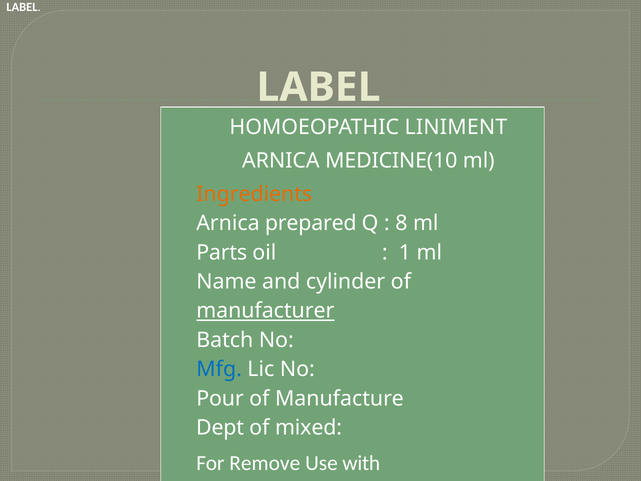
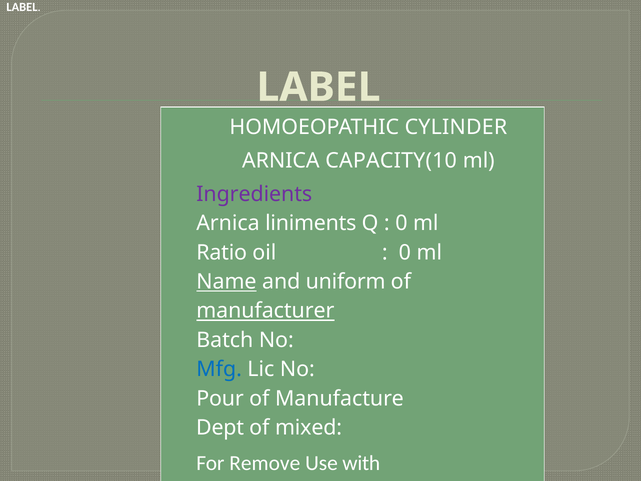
LINIMENT: LINIMENT -> CYLINDER (456, 127)
MEDICINE(10: MEDICINE(10 -> CAPACITY(10 (391, 161)
Ingredients colour: orange -> purple (254, 194)
prepared: prepared -> liniments (311, 223)
8: 8 -> 0 (401, 223)
Parts: Parts -> Ratio (222, 252)
1: 1 -> 0 (405, 252)
Name underline: none -> present (226, 282)
cylinder: cylinder -> uniform (346, 282)
